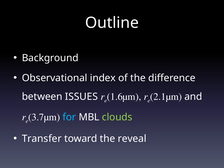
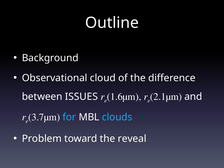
index: index -> cloud (103, 78)
clouds colour: light green -> light blue (117, 117)
Transfer: Transfer -> Problem (42, 139)
